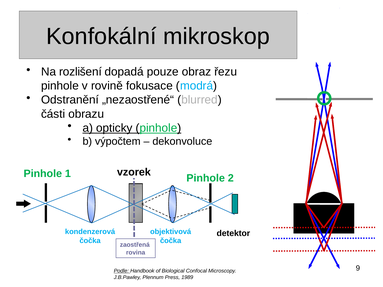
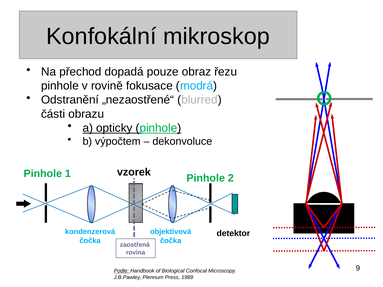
rozlišení: rozlišení -> přechod (80, 72)
